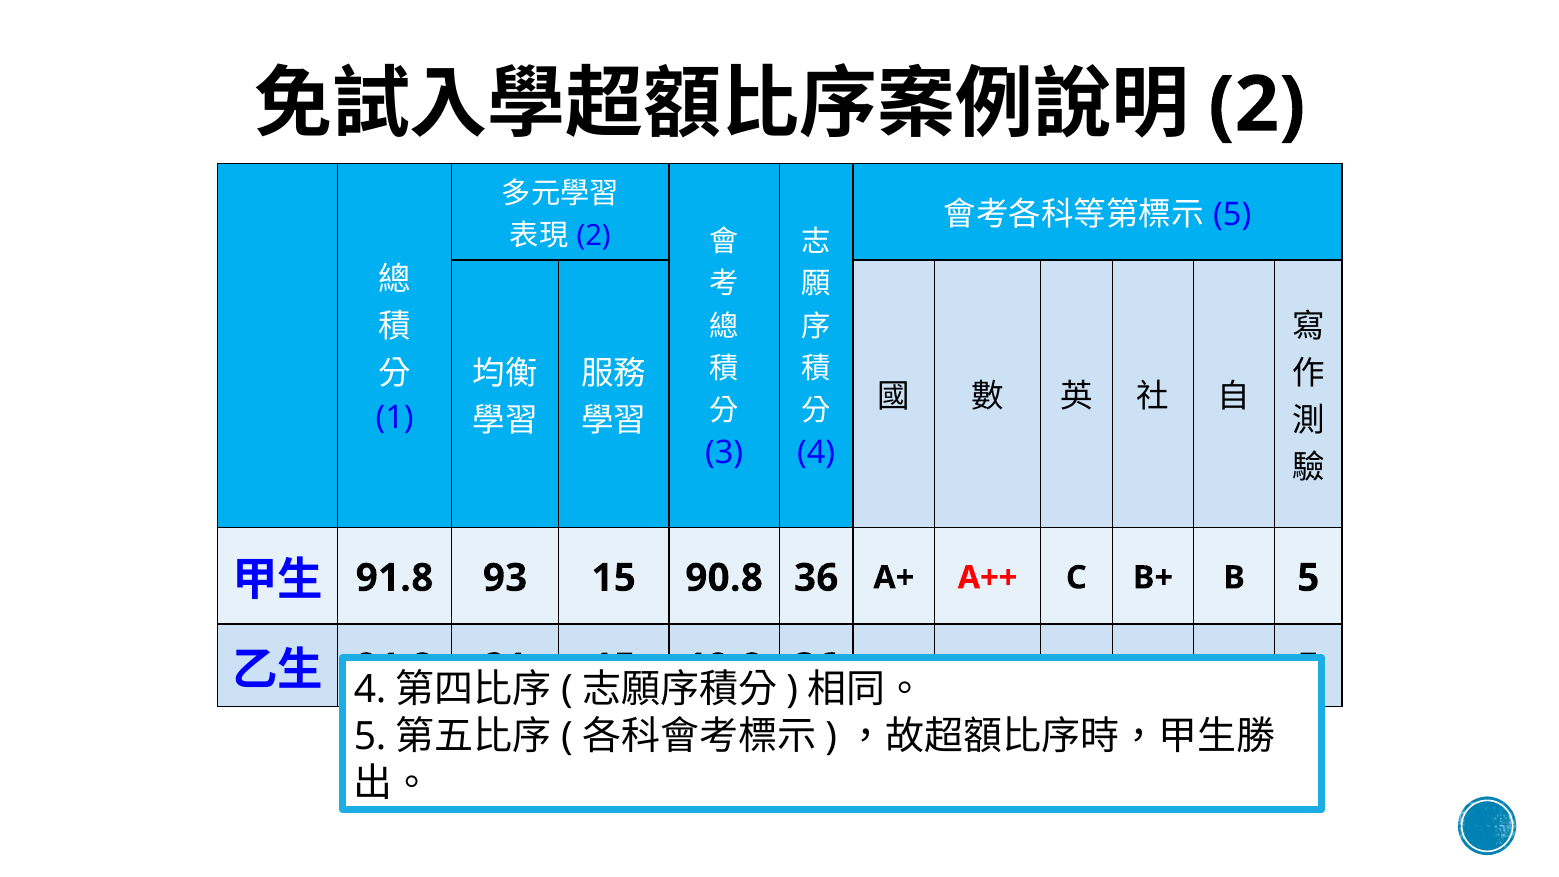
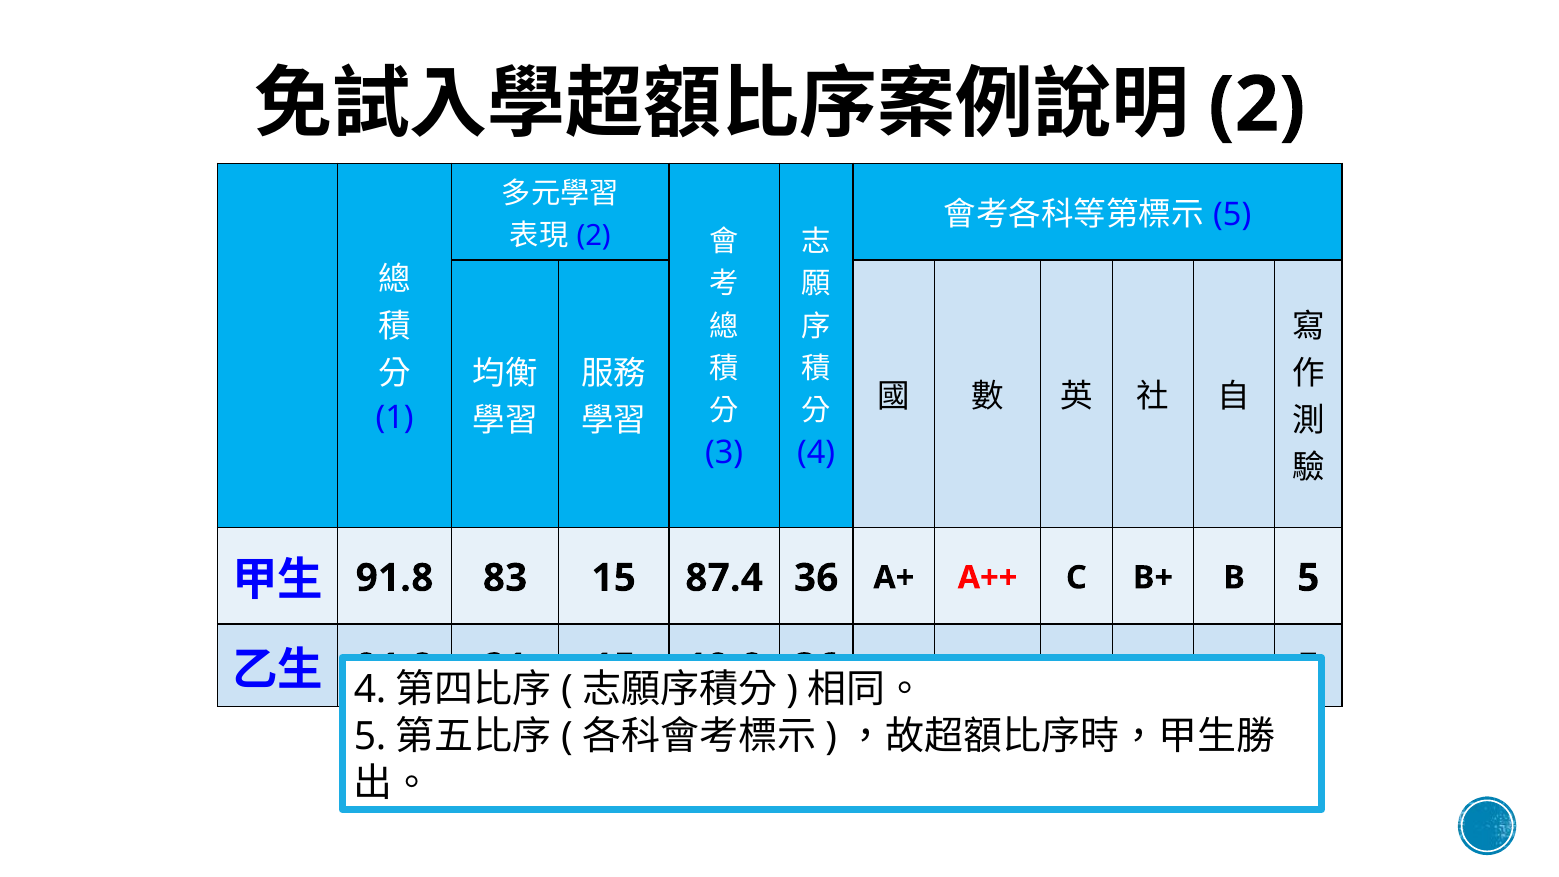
93: 93 -> 83 (505, 578)
90.8: 90.8 -> 87.4 (724, 578)
